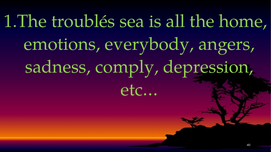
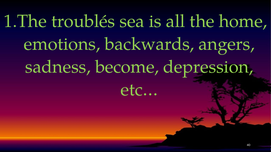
everybody: everybody -> backwards (149, 44)
comply: comply -> become (127, 67)
